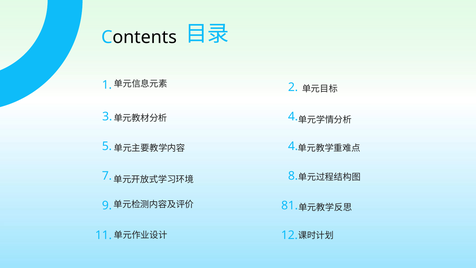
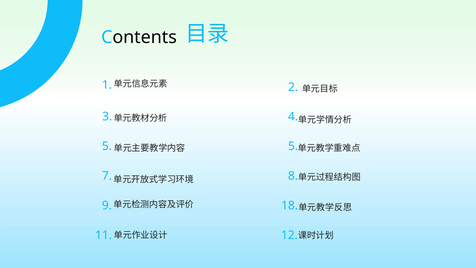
5 4: 4 -> 5 (293, 146)
81: 81 -> 18 (290, 205)
